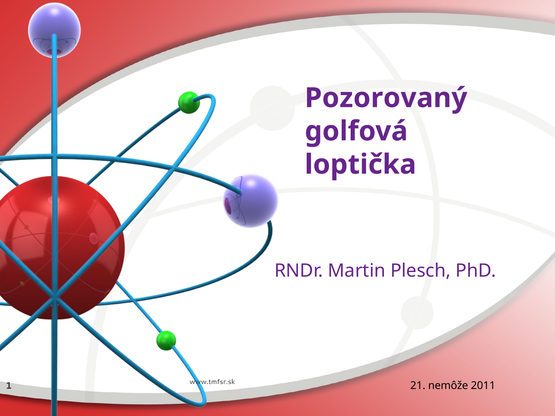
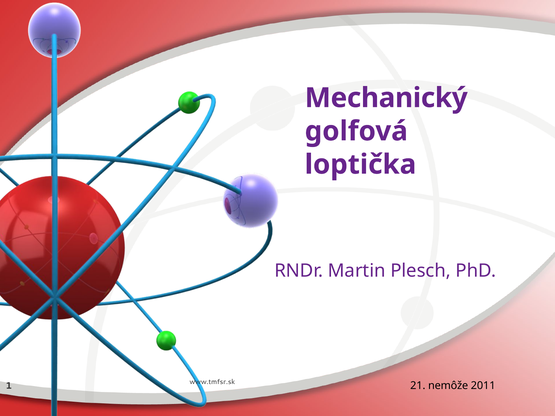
Pozorovaný: Pozorovaný -> Mechanický (386, 98)
